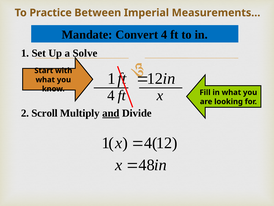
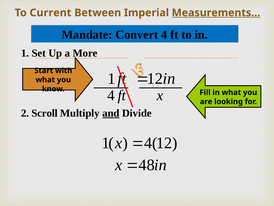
Practice: Practice -> Current (51, 13)
Measurements… underline: none -> present (216, 13)
Solve: Solve -> More (85, 53)
